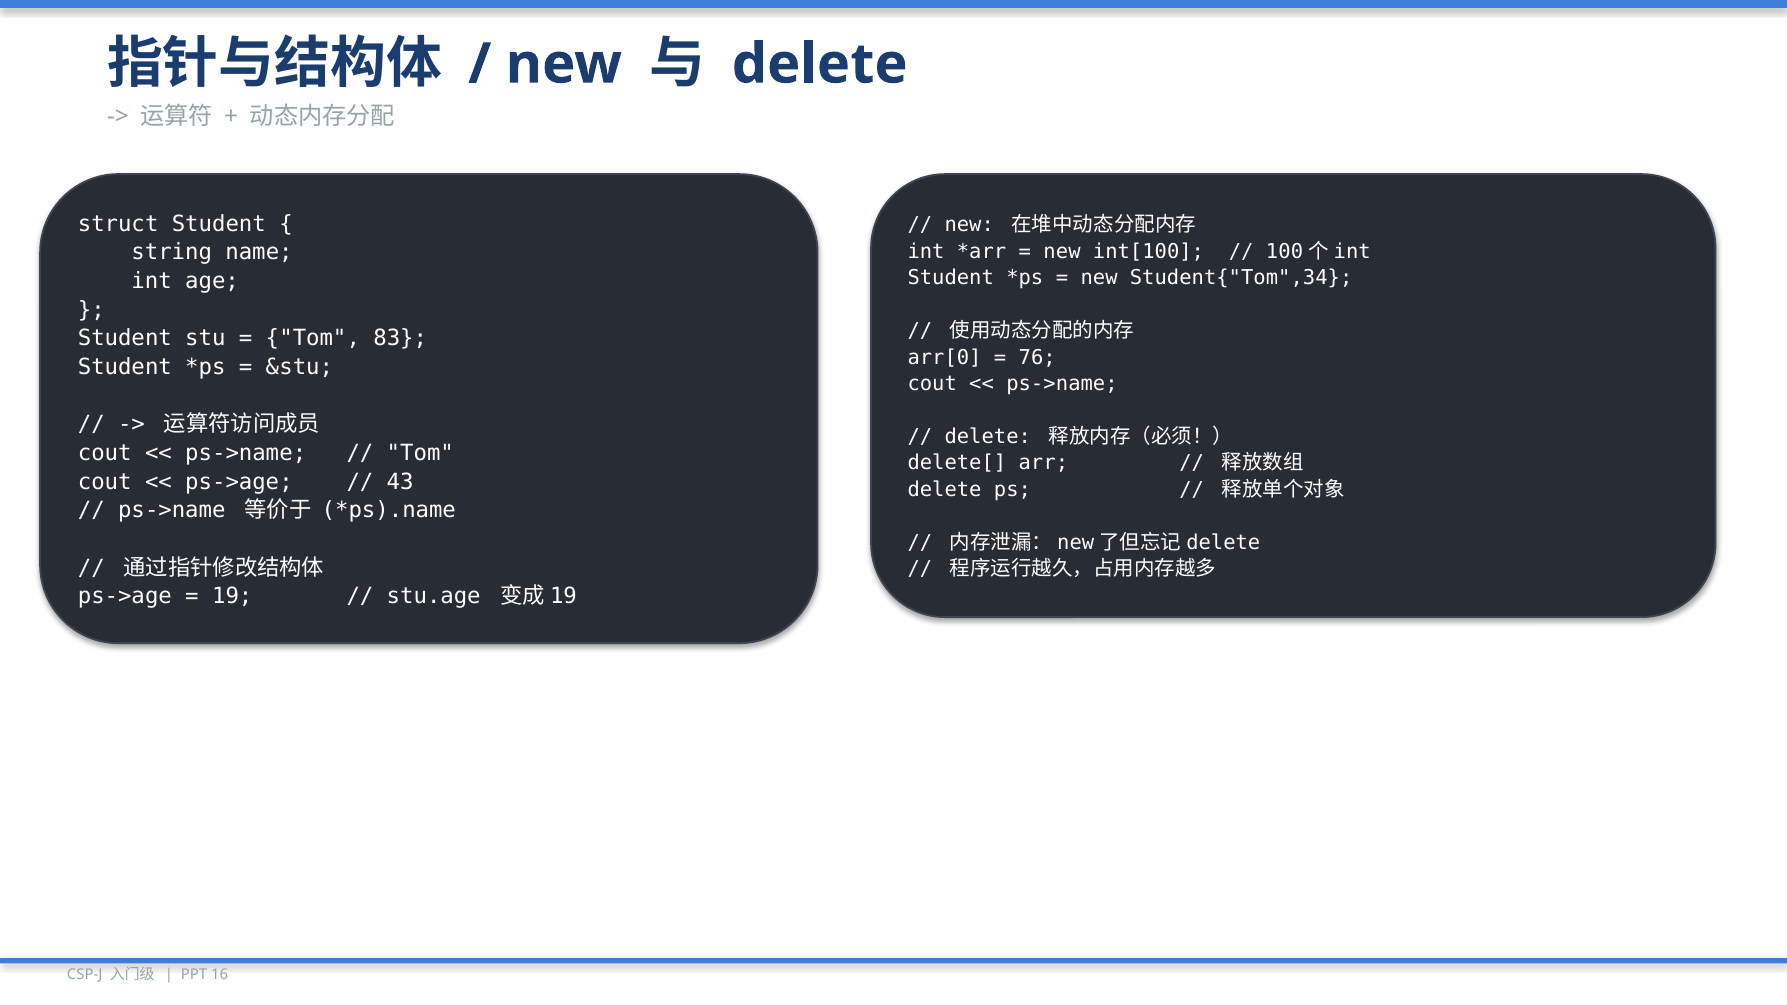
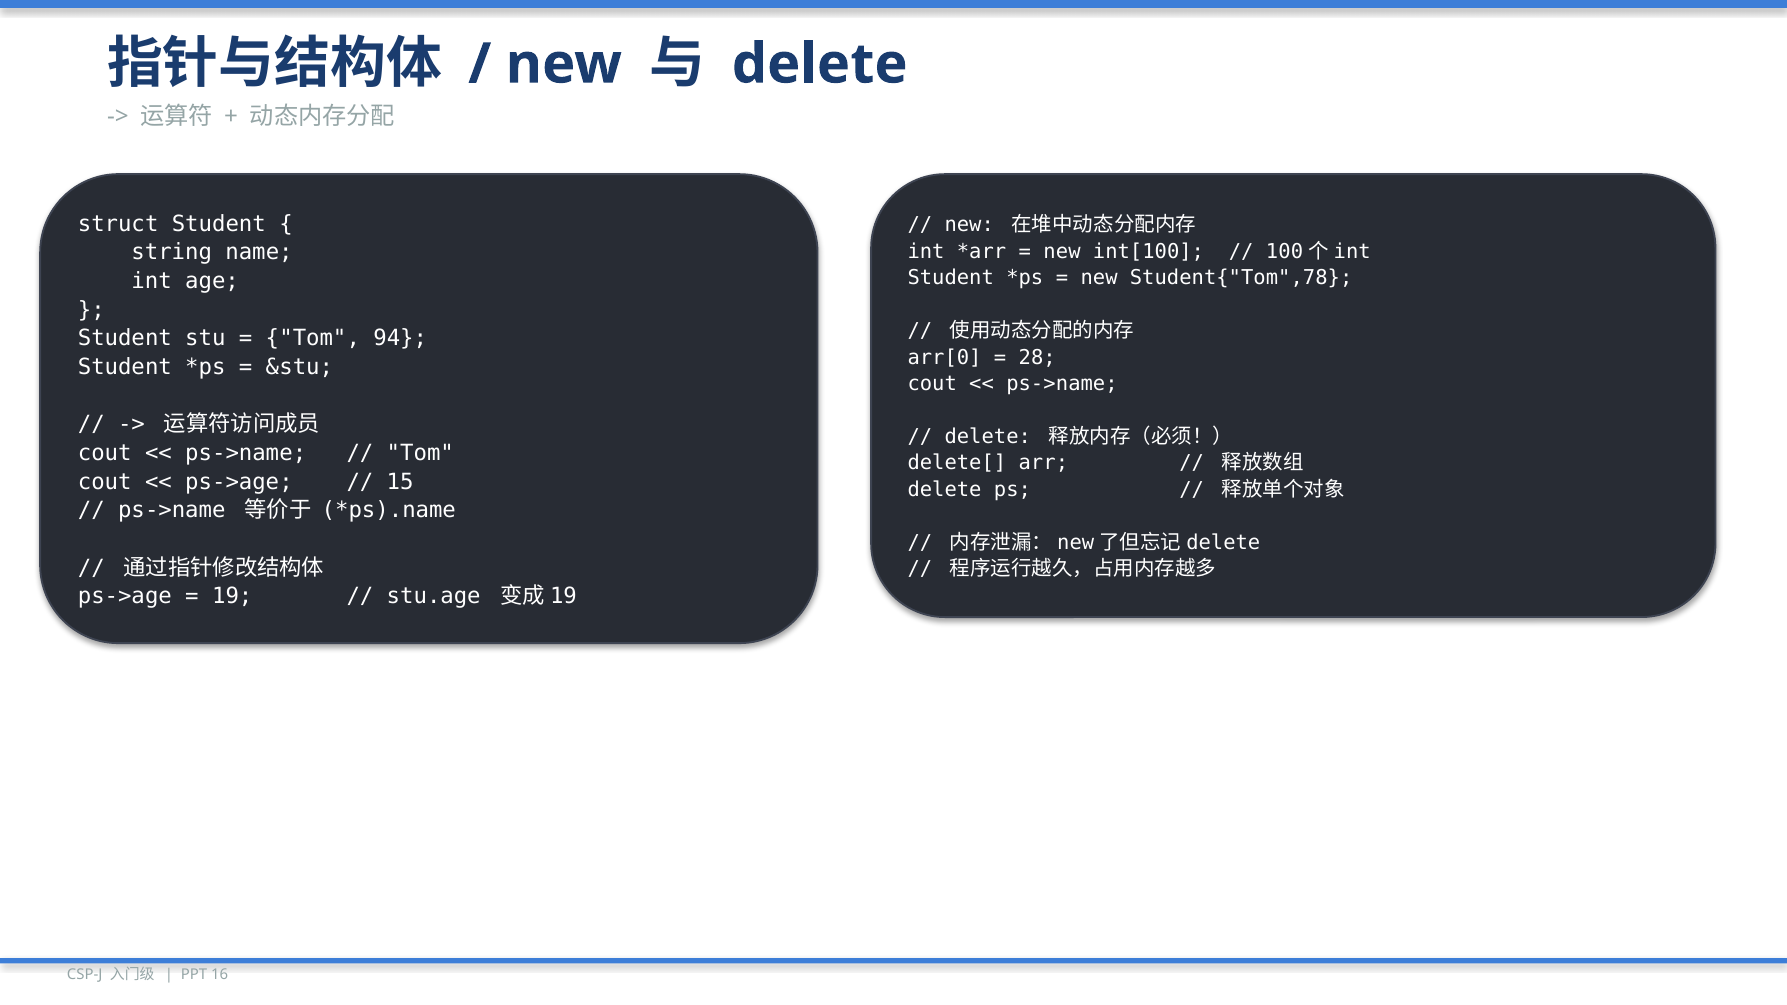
Student{"Tom",34: Student{"Tom",34 -> Student{"Tom",78 (1241, 278)
83: 83 -> 94 (400, 339)
76: 76 -> 28 (1037, 357)
43: 43 -> 15 (400, 482)
